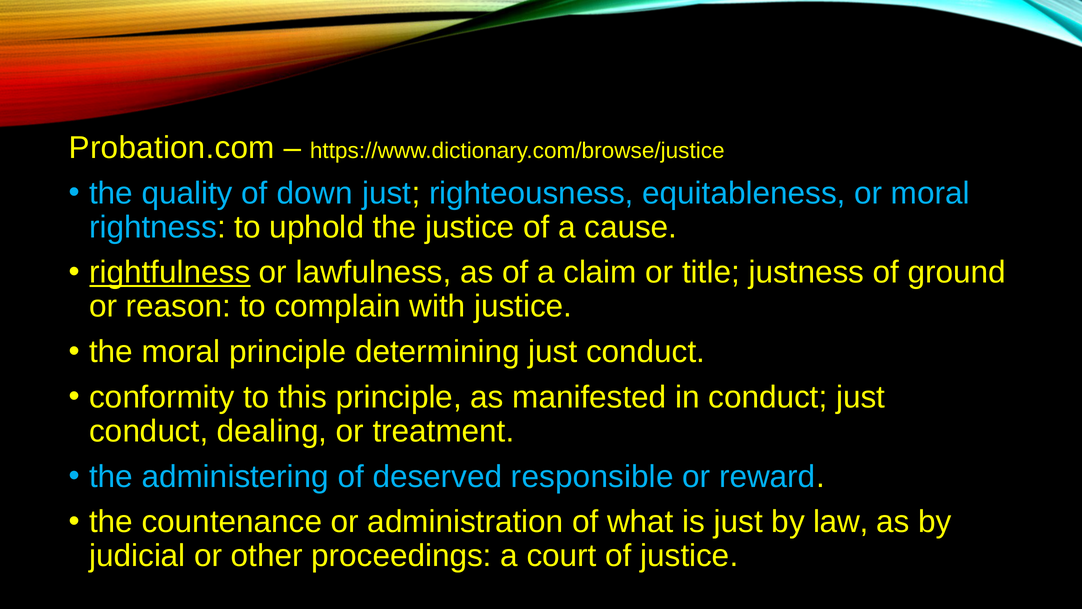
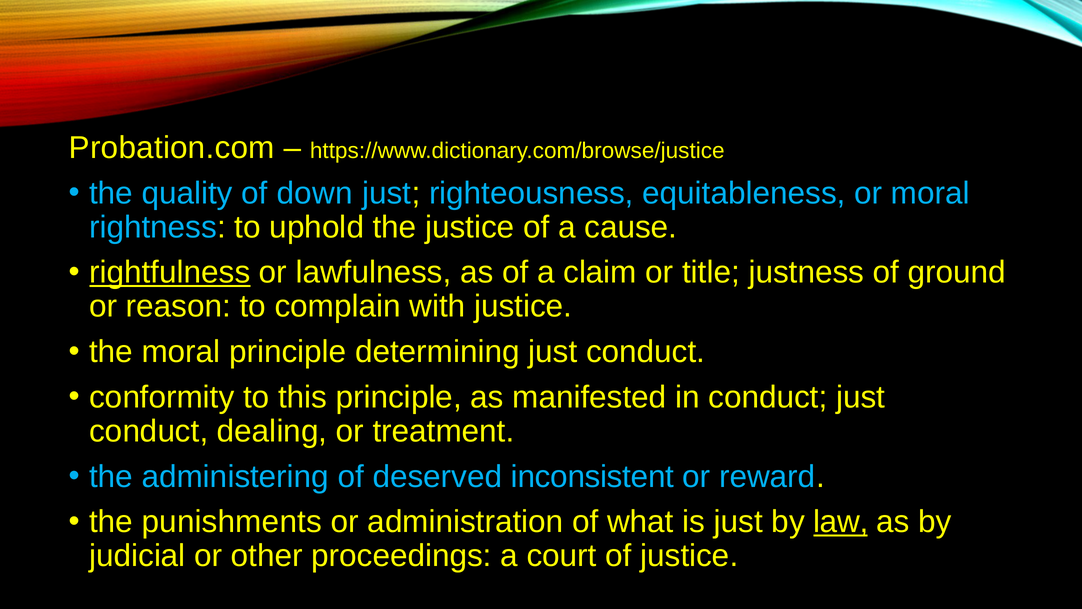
responsible: responsible -> inconsistent (592, 476)
countenance: countenance -> punishments (232, 522)
law underline: none -> present (841, 522)
